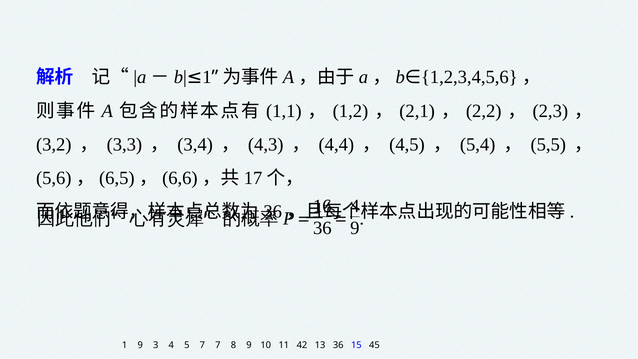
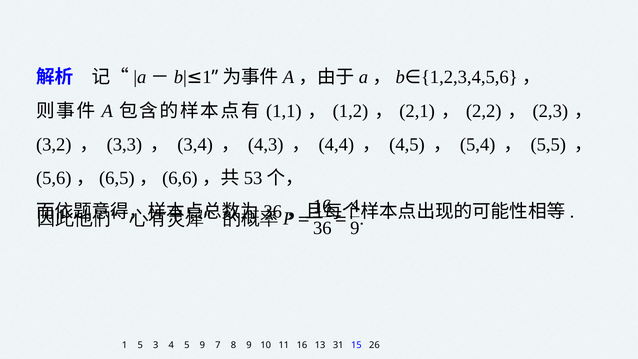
17: 17 -> 53 (253, 178)
1 9: 9 -> 5 (140, 345)
5 7: 7 -> 9 (202, 345)
11 42: 42 -> 16 (302, 345)
13 36: 36 -> 31 (338, 345)
45: 45 -> 26 (374, 345)
